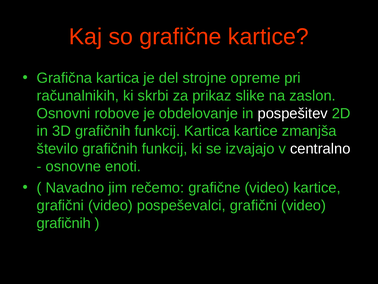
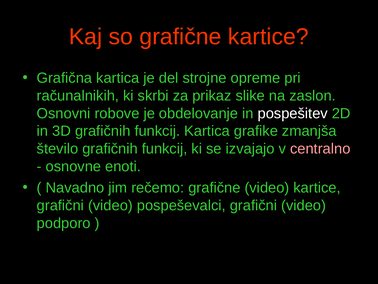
Kartica kartice: kartice -> grafike (256, 131)
centralno colour: white -> pink (320, 149)
grafičnih: grafičnih -> podporo (64, 223)
